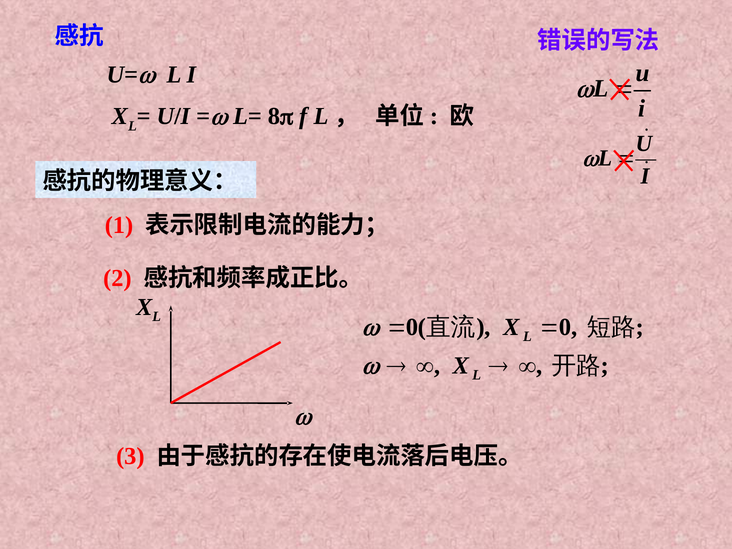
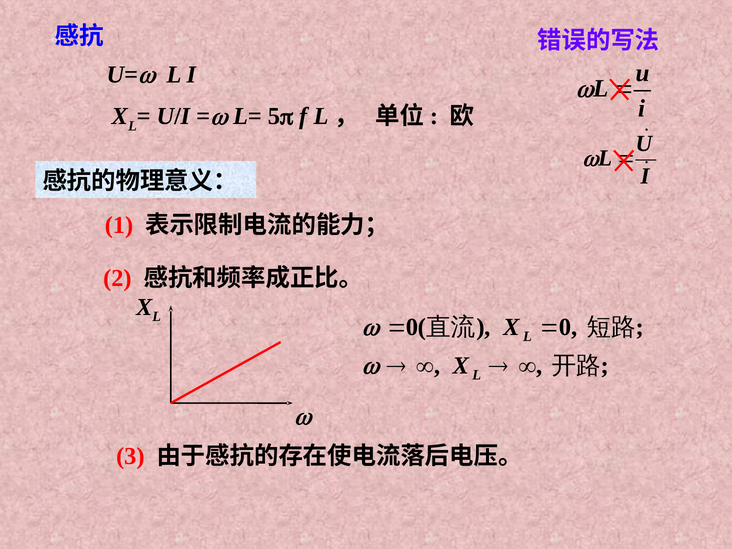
8: 8 -> 5 (274, 116)
